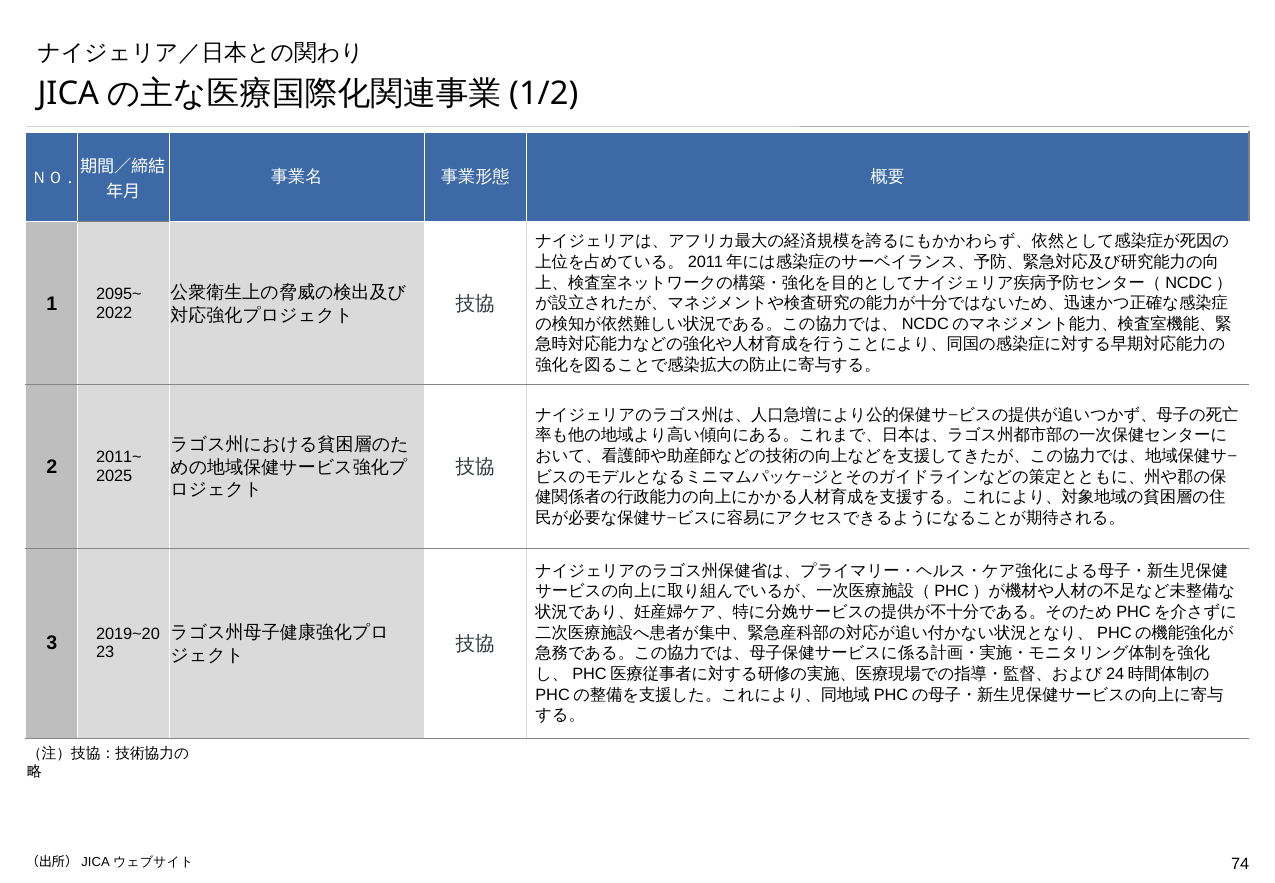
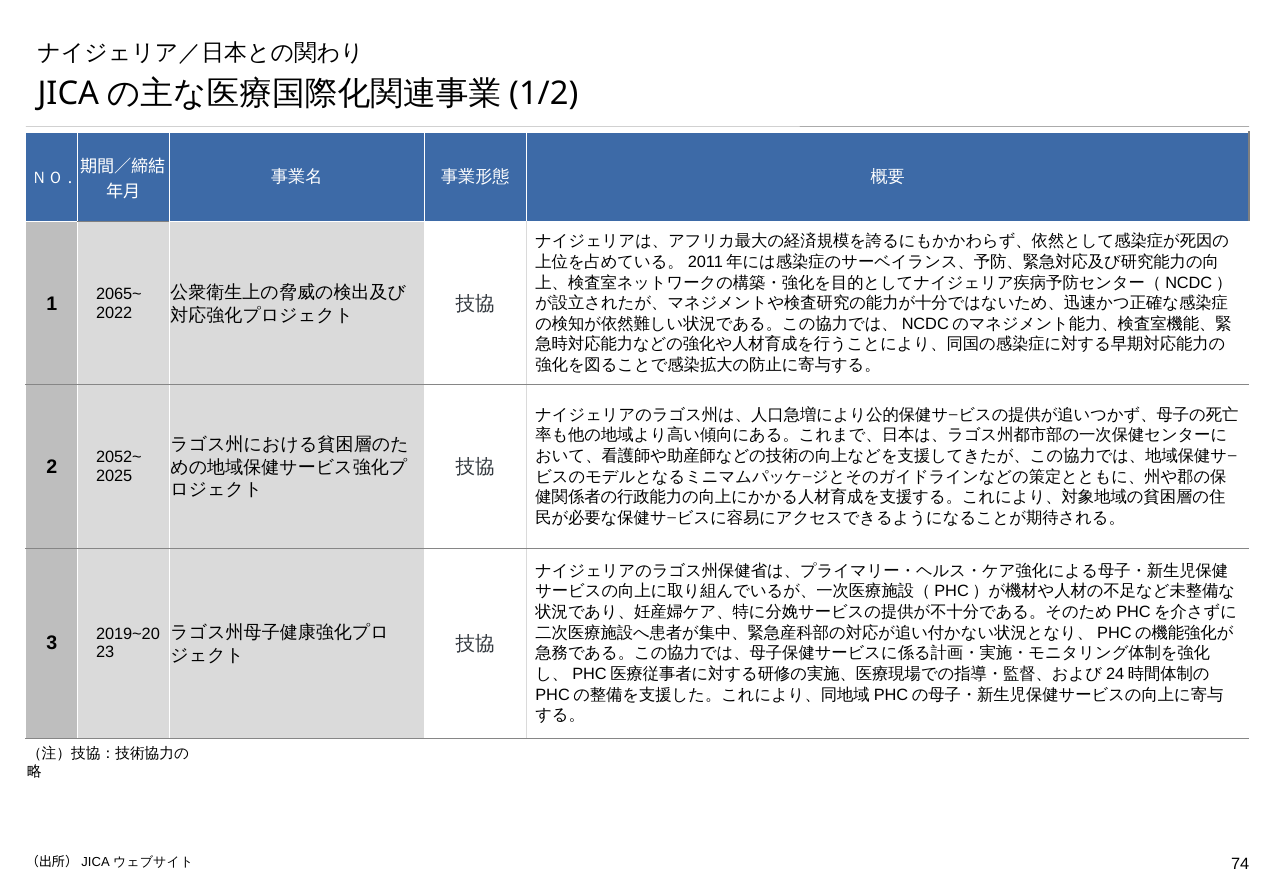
2095~: 2095~ -> 2065~ (119, 294)
2011~: 2011~ -> 2052~ (119, 457)
